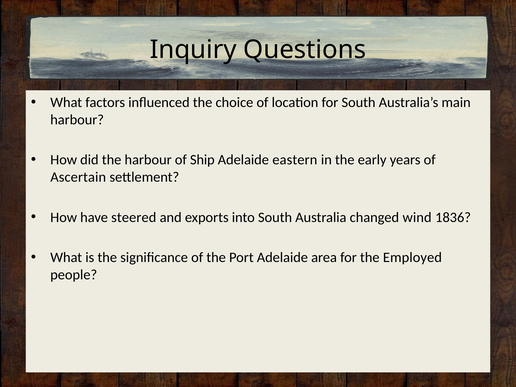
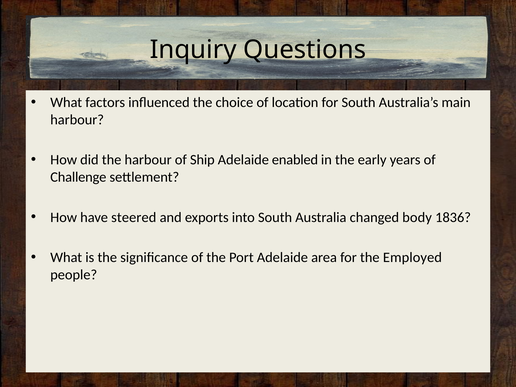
eastern: eastern -> enabled (295, 160)
Ascertain: Ascertain -> Challenge (78, 177)
wind: wind -> body (417, 217)
